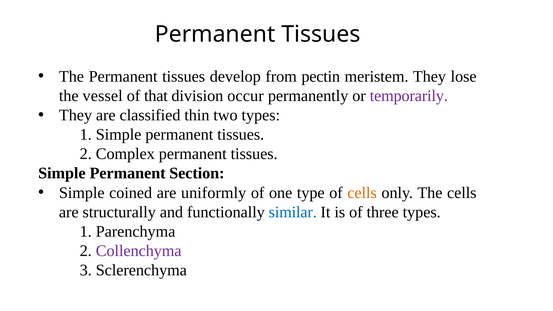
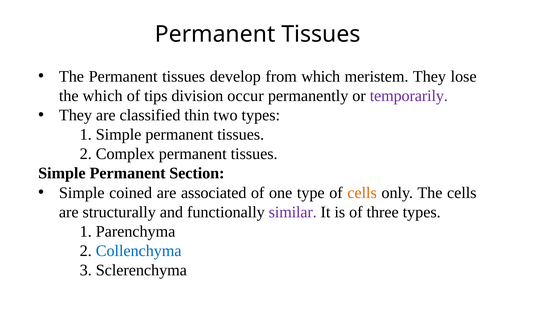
from pectin: pectin -> which (321, 77)
the vessel: vessel -> which (103, 96)
that: that -> tips (156, 96)
uniformly: uniformly -> associated (214, 193)
similar colour: blue -> purple (293, 212)
Collenchyma colour: purple -> blue (139, 251)
